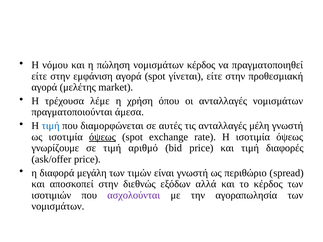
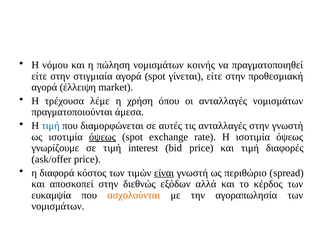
νομισμάτων κέρδος: κέρδος -> κοινής (201, 65)
εμφάνιση: εμφάνιση -> στιγμιαία (93, 76)
μελέτης: μελέτης -> έλλειψη (78, 87)
ανταλλαγές μέλη: μέλη -> στην (259, 126)
αριθμό: αριθμό -> interest (143, 148)
μεγάλη: μεγάλη -> κόστος (92, 173)
είναι underline: none -> present (164, 173)
ισοτιμιών: ισοτιμιών -> ευκαμψία (51, 195)
ασχολούνται colour: purple -> orange (134, 195)
